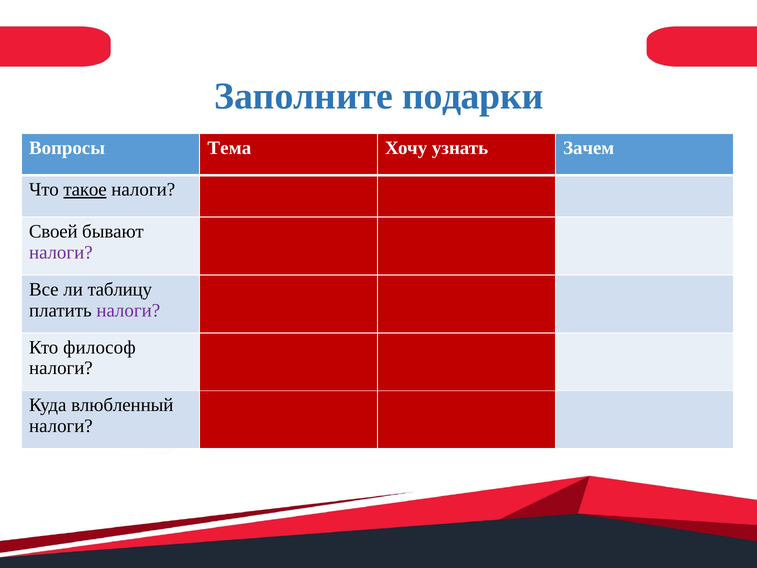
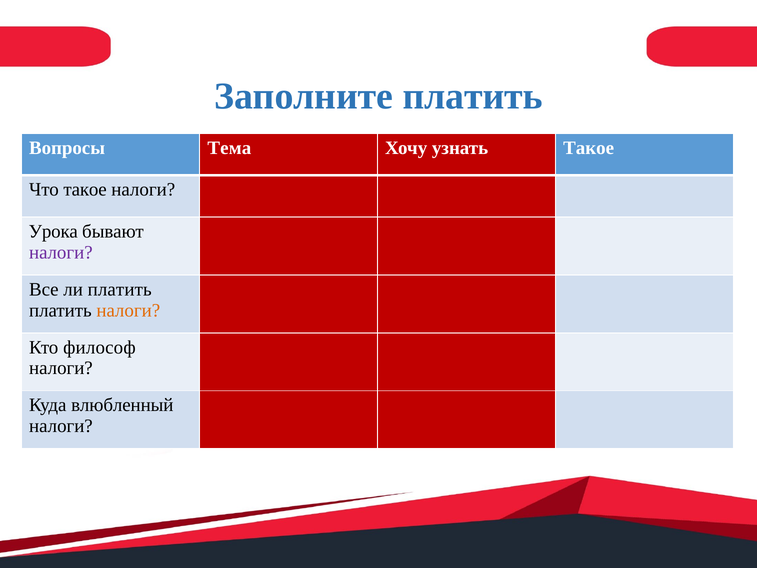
Заполните подарки: подарки -> платить (473, 96)
узнать Зачем: Зачем -> Такое (589, 148)
такое underline: present -> none (85, 190)
Своей: Своей -> Урока (53, 231)
ли таблицу: таблицу -> платить (120, 289)
налоги colour: purple -> orange (128, 310)
